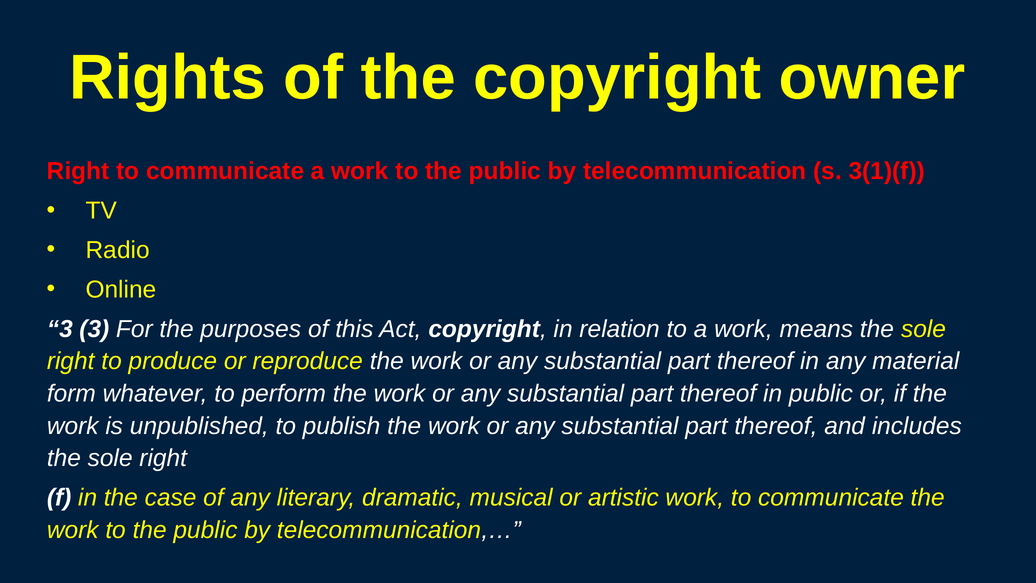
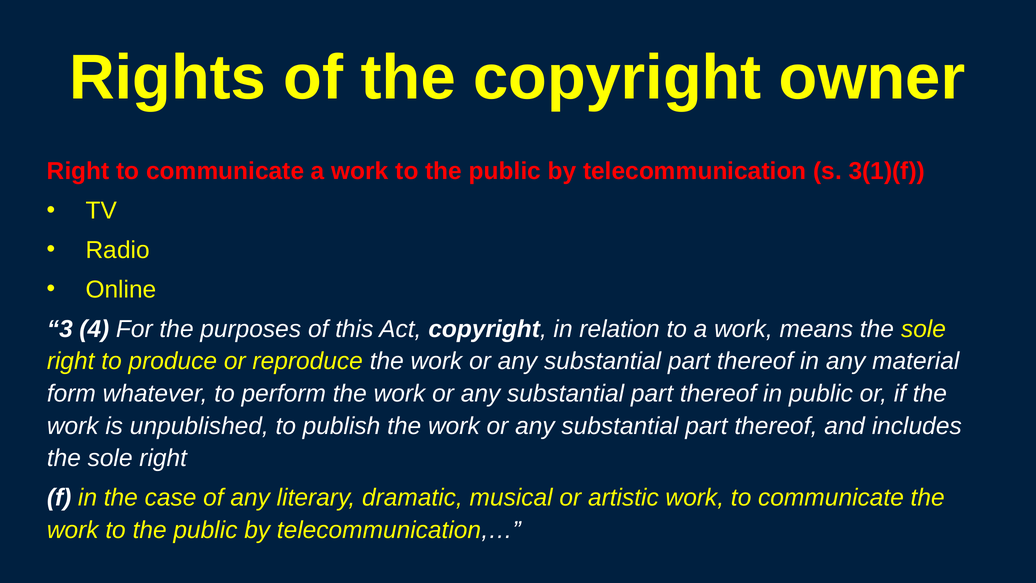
3 3: 3 -> 4 (94, 329)
